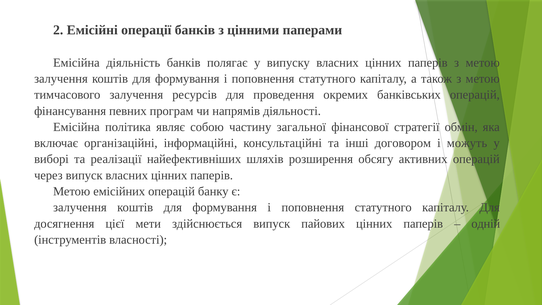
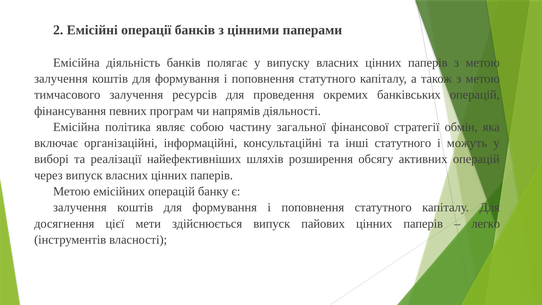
інші договором: договором -> статутного (403, 143)
одній: одній -> легко (486, 223)
